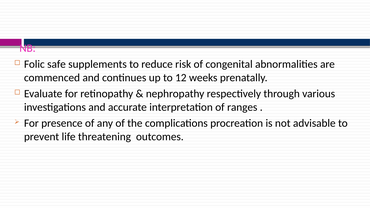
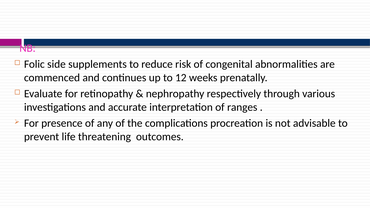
safe: safe -> side (56, 64)
